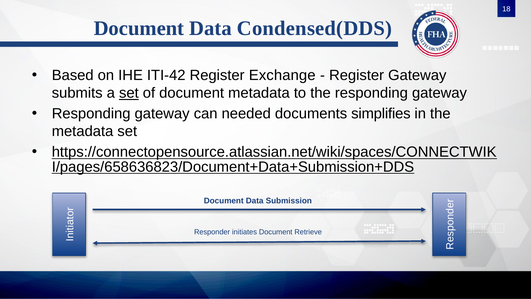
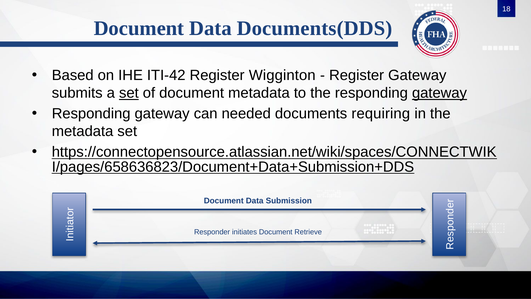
Condensed(DDS: Condensed(DDS -> Documents(DDS (315, 28)
Exchange: Exchange -> Wigginton (282, 75)
gateway underline: none -> present (439, 93)
simplifies: simplifies -> requiring (381, 114)
